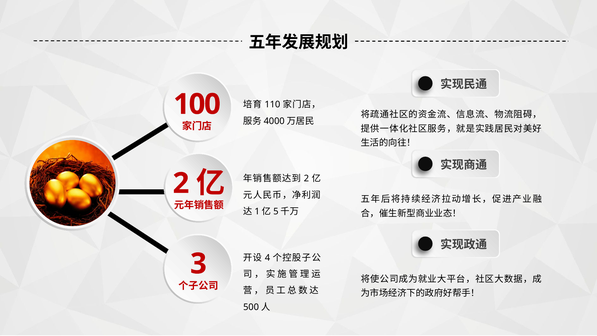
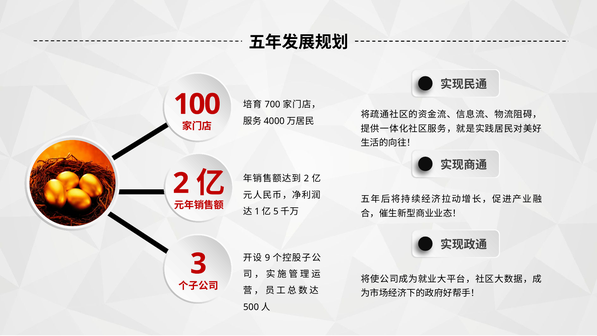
110: 110 -> 700 (272, 105)
4: 4 -> 9 (267, 258)
